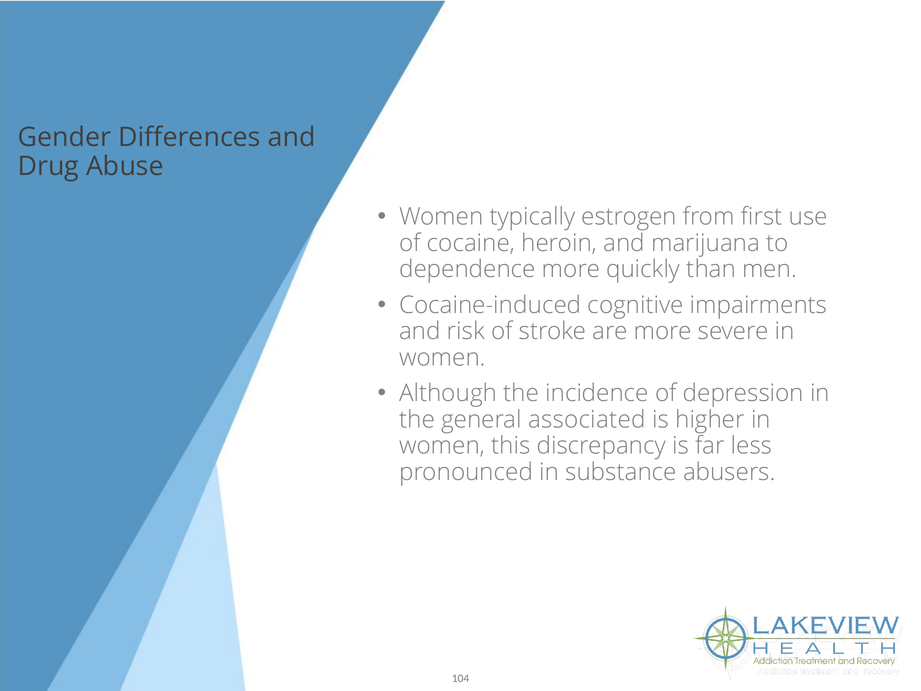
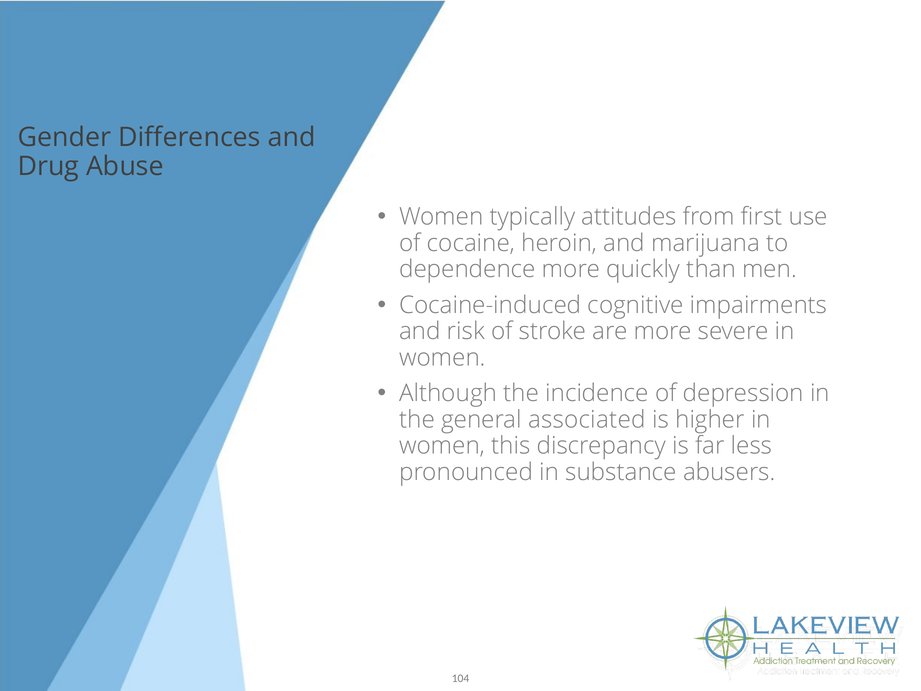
estrogen: estrogen -> attitudes (629, 217)
